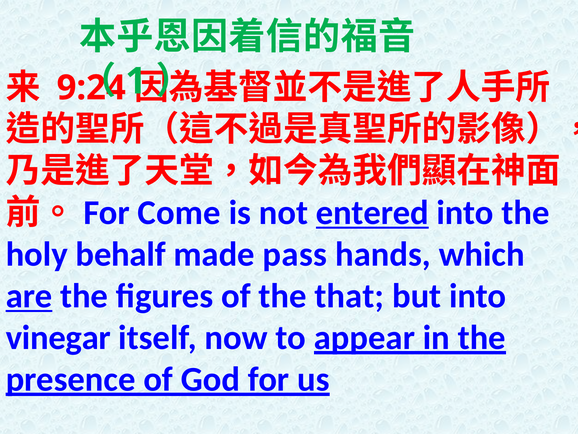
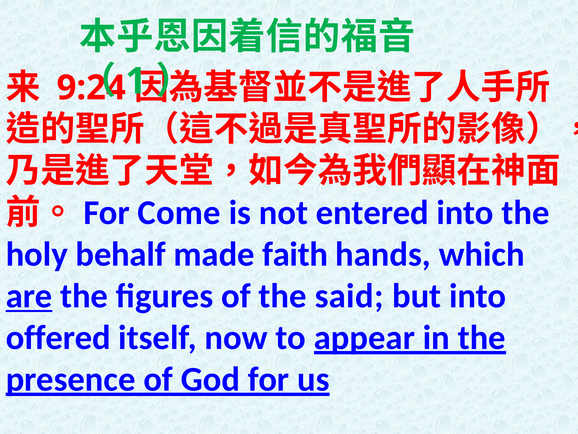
entered underline: present -> none (372, 213)
pass: pass -> faith (295, 254)
that: that -> said (349, 296)
vinegar: vinegar -> offered (58, 337)
